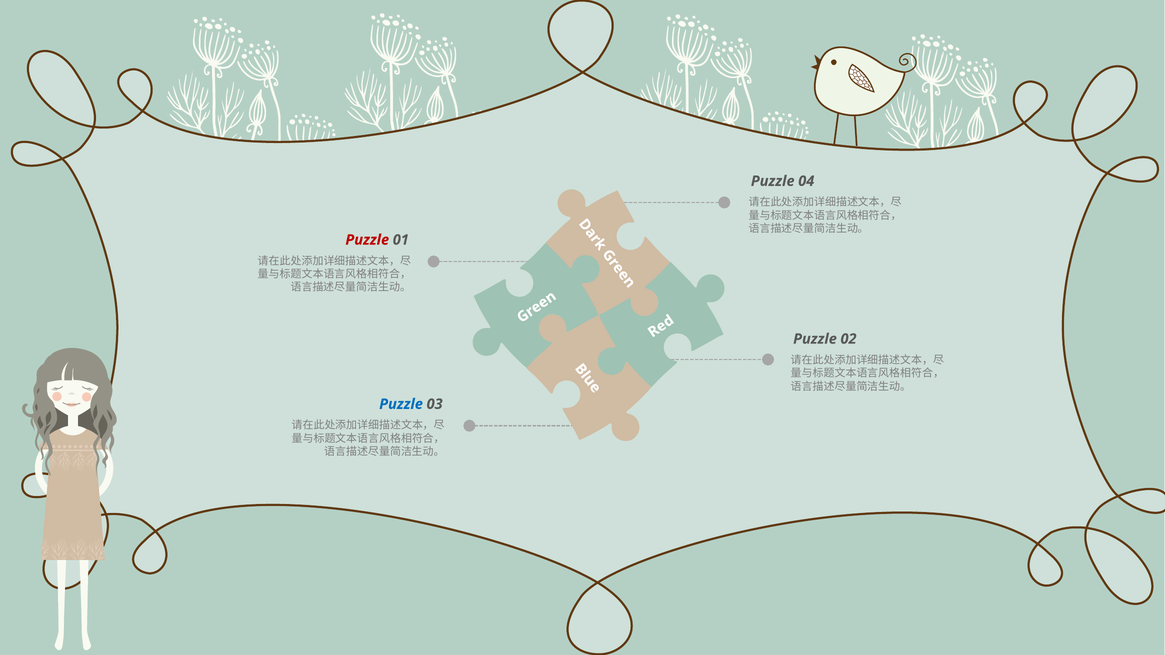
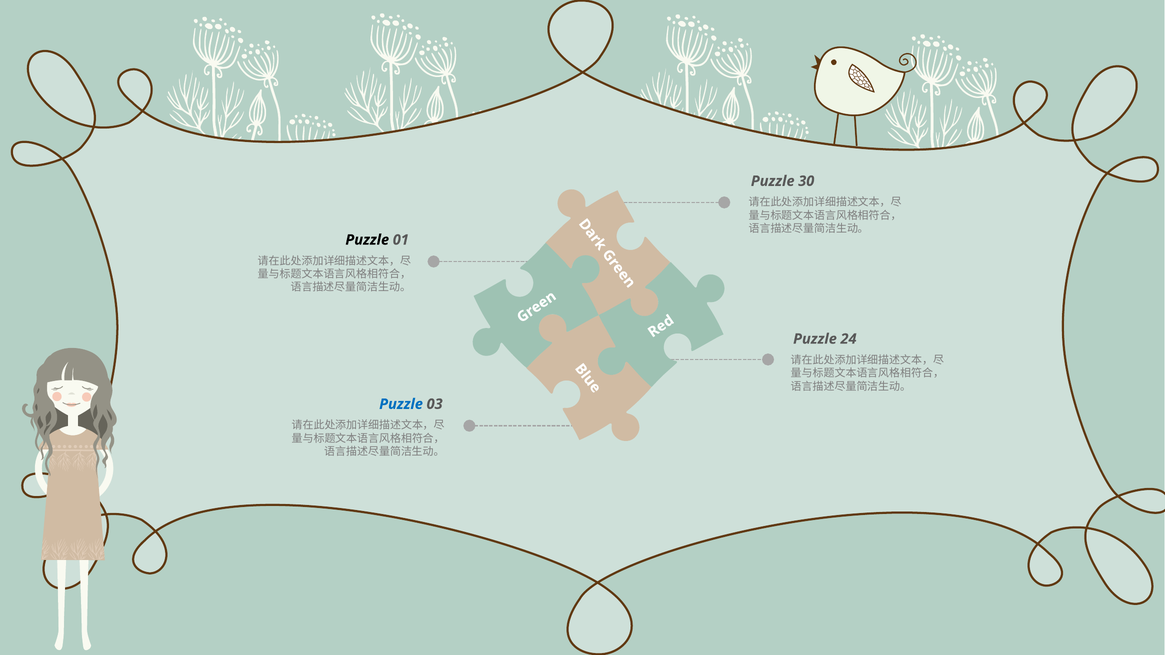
04: 04 -> 30 (806, 181)
Puzzle colour: red -> black (367, 240)
02: 02 -> 24 (849, 339)
